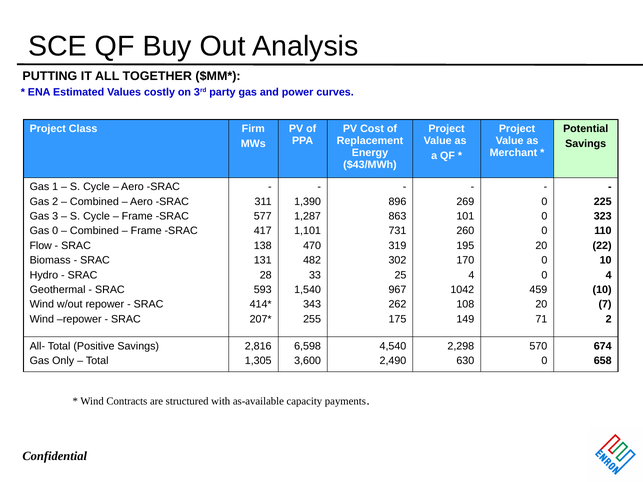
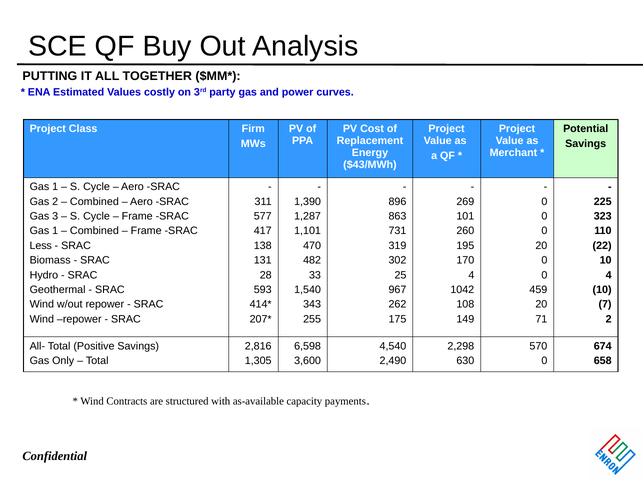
0: 0 -> 1 (55, 231)
Flow: Flow -> Less (41, 246)
